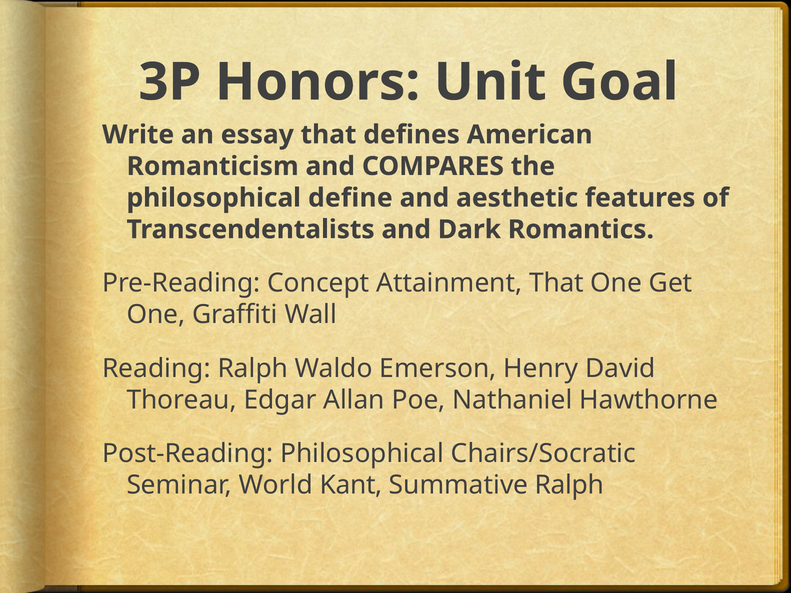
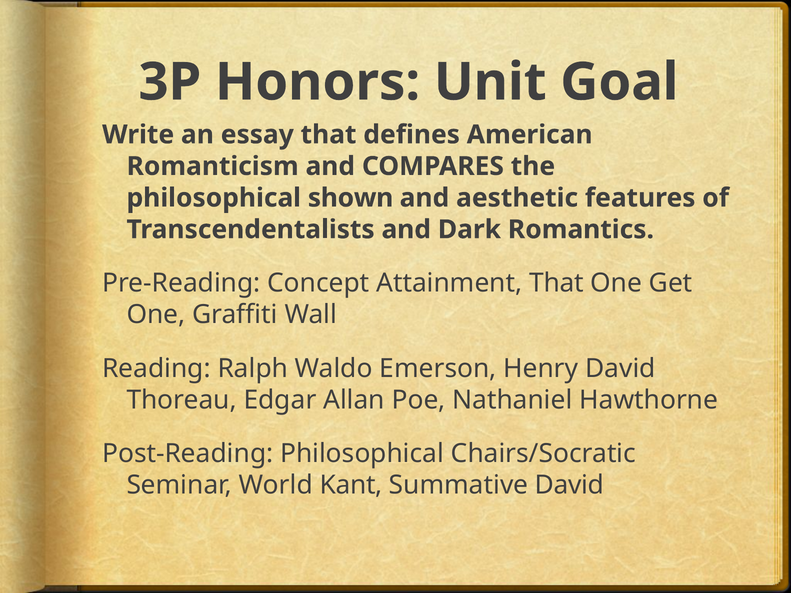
define: define -> shown (351, 198)
Summative Ralph: Ralph -> David (569, 485)
